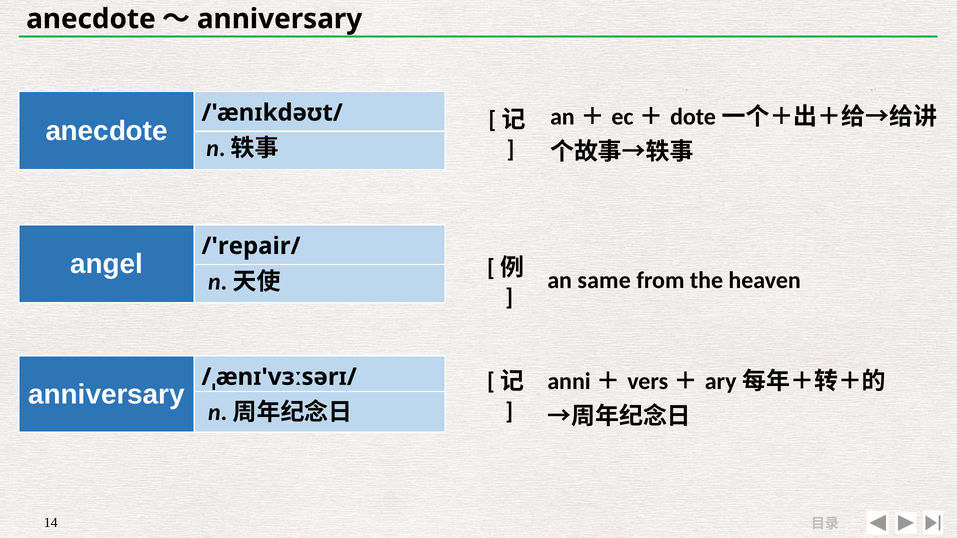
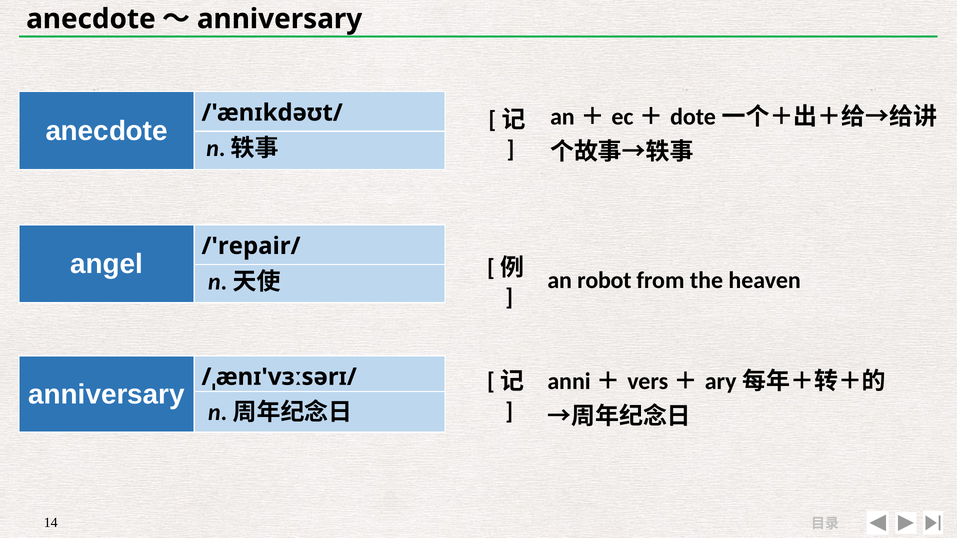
same: same -> robot (604, 280)
